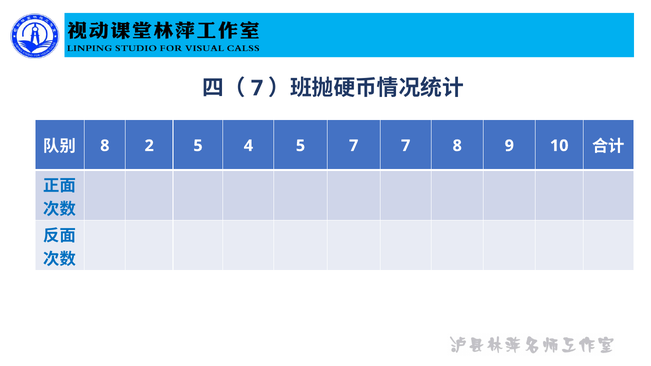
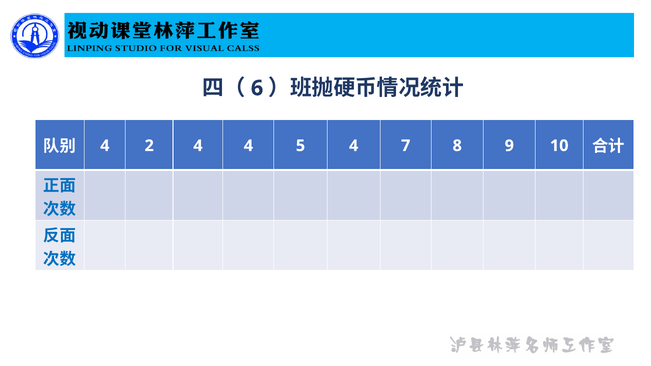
7: 7 -> 6 (257, 88)
8: 8 -> 4 (105, 146)
2 5: 5 -> 4 (198, 146)
5 7: 7 -> 4 (354, 146)
